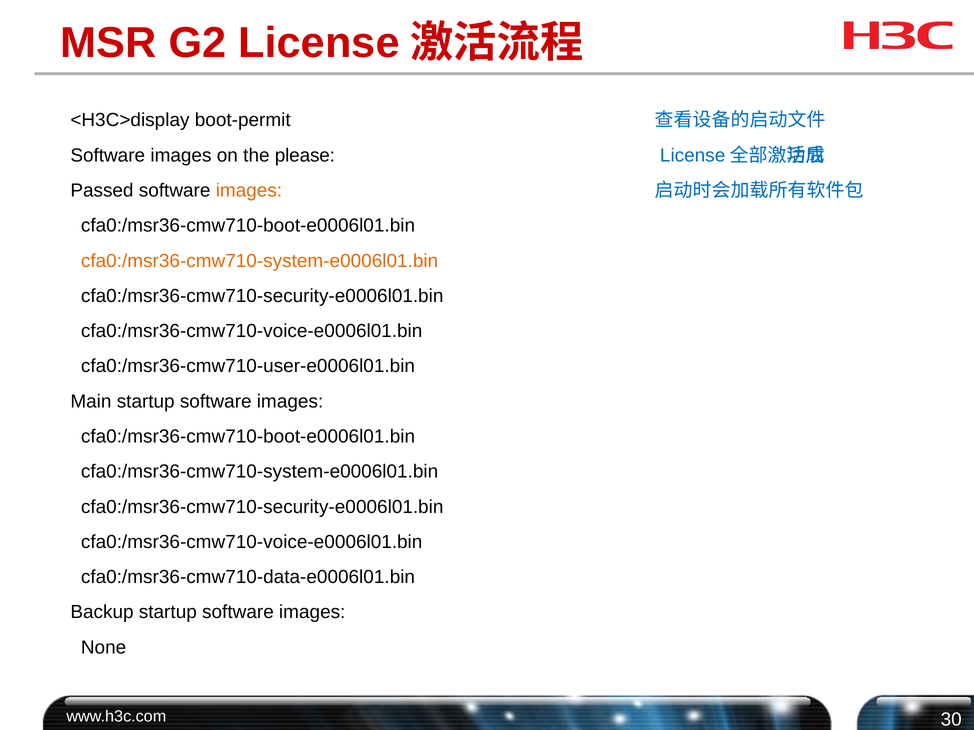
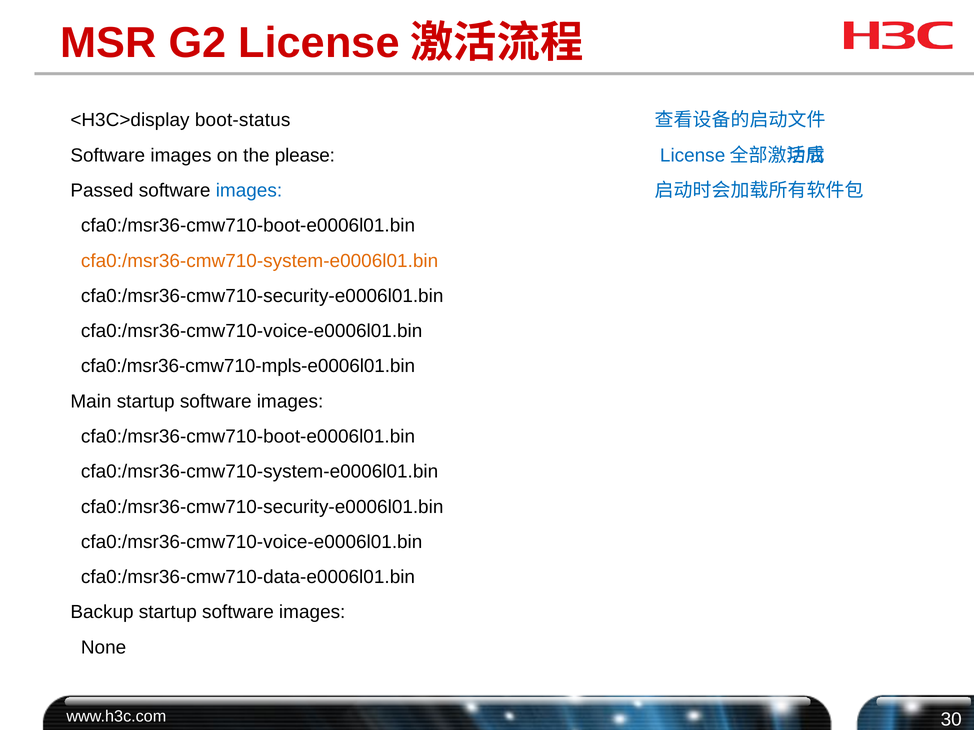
boot-permit: boot-permit -> boot-status (243, 120)
images colour: orange -> blue (249, 191)
cfa0:/msr36-cmw710-user-e0006l01.bin: cfa0:/msr36-cmw710-user-e0006l01.bin -> cfa0:/msr36-cmw710-mpls-e0006l01.bin (248, 366)
